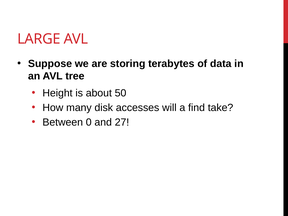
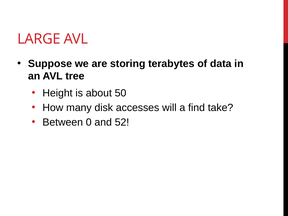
27: 27 -> 52 (122, 122)
